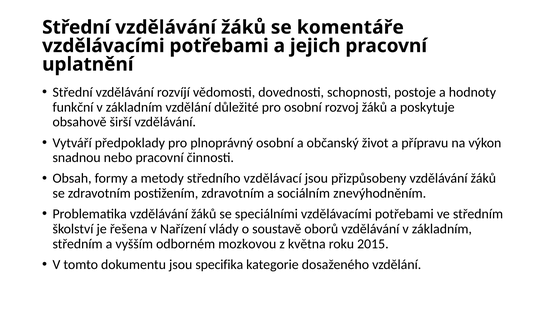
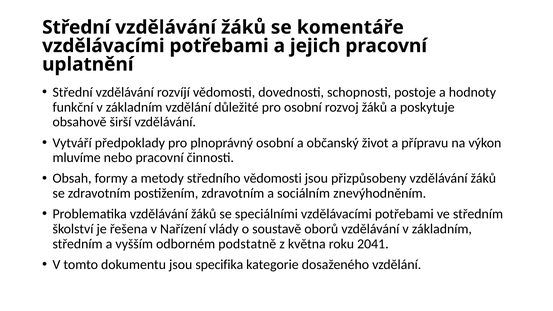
snadnou: snadnou -> mluvíme (77, 158)
středního vzdělávací: vzdělávací -> vědomosti (273, 178)
mozkovou: mozkovou -> podstatně (247, 244)
2015: 2015 -> 2041 (373, 244)
